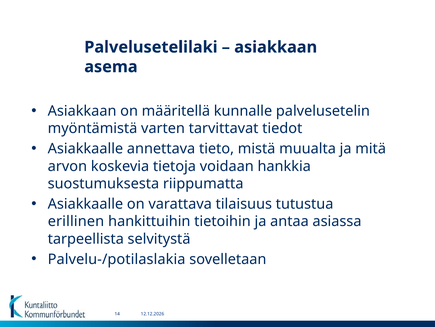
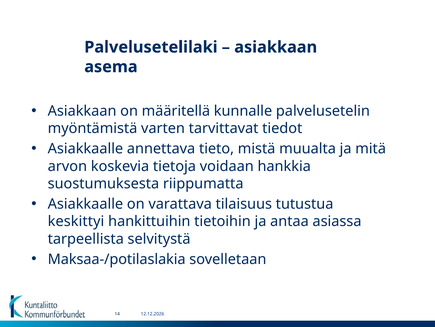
erillinen: erillinen -> keskittyi (76, 221)
Palvelu-/potilaslakia: Palvelu-/potilaslakia -> Maksaa-/potilaslakia (117, 259)
